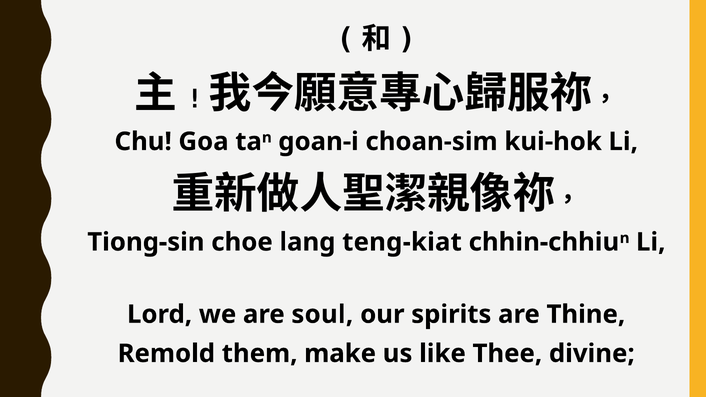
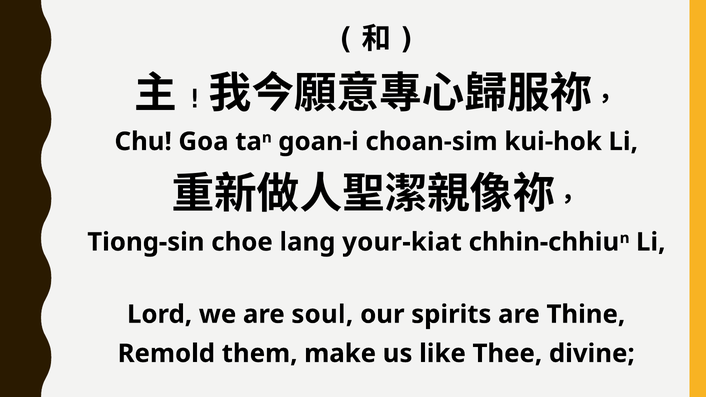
teng-kiat: teng-kiat -> your-kiat (402, 242)
